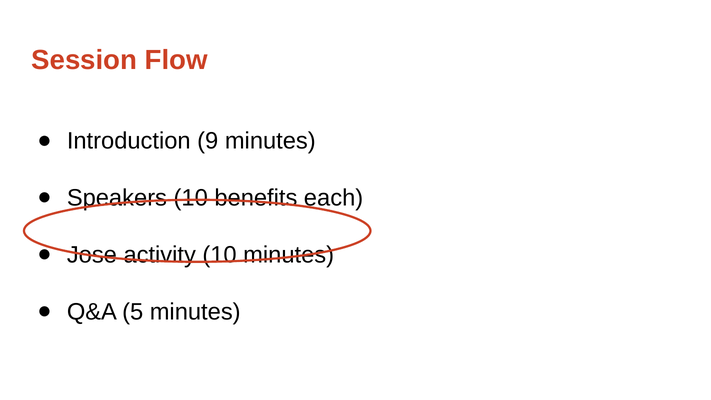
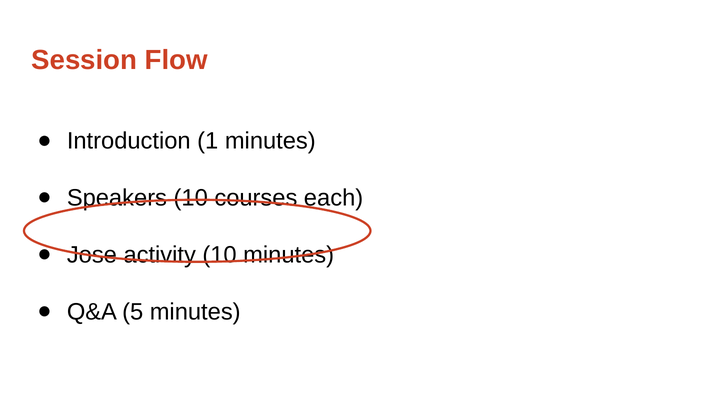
9: 9 -> 1 (208, 141)
benefits: benefits -> courses (256, 198)
